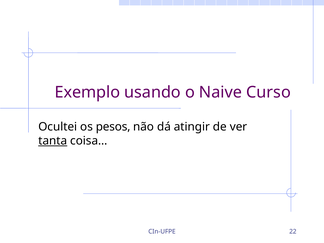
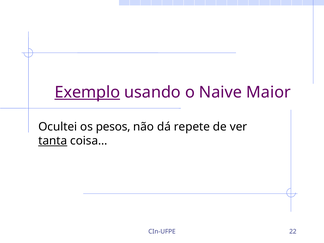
Exemplo underline: none -> present (87, 92)
Curso: Curso -> Maior (268, 92)
atingir: atingir -> repete (192, 127)
